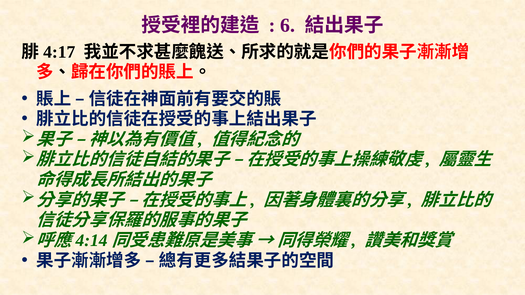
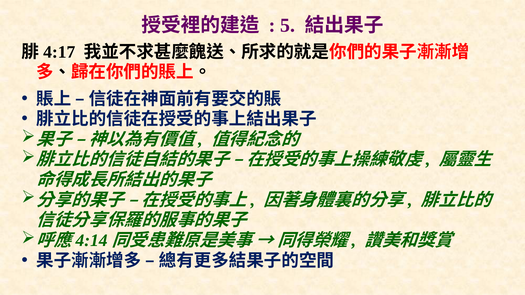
6: 6 -> 5 (288, 25)
